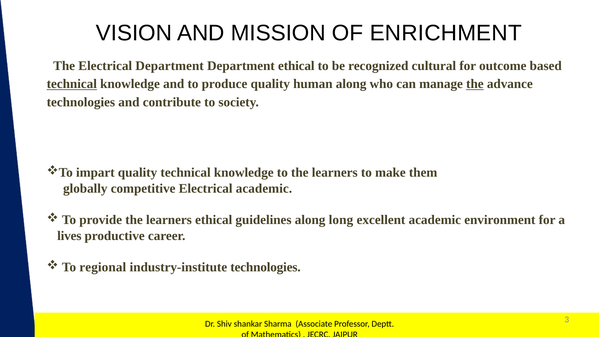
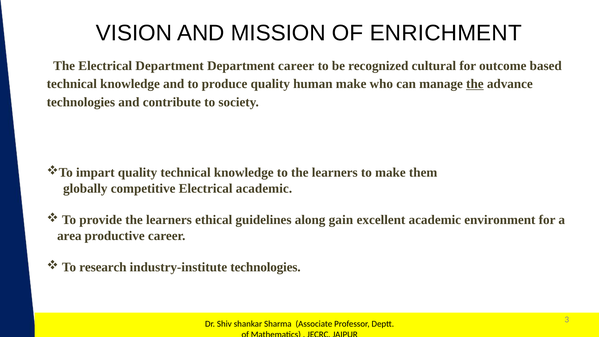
Department ethical: ethical -> career (296, 66)
technical underline: present -> none (72, 84)
human along: along -> make (351, 84)
long: long -> gain (341, 220)
lives: lives -> area (69, 236)
regional: regional -> research (103, 267)
